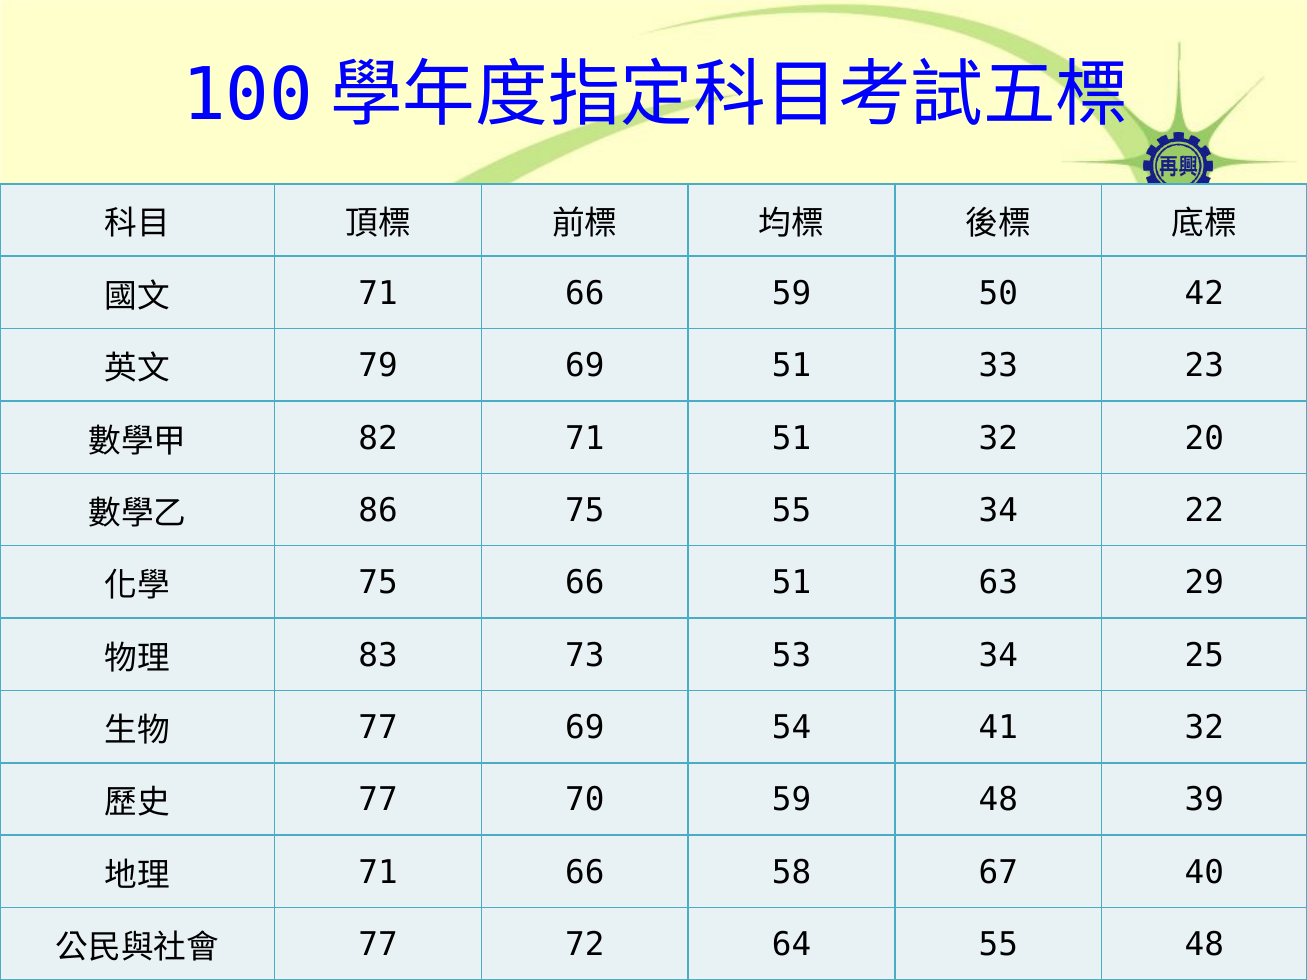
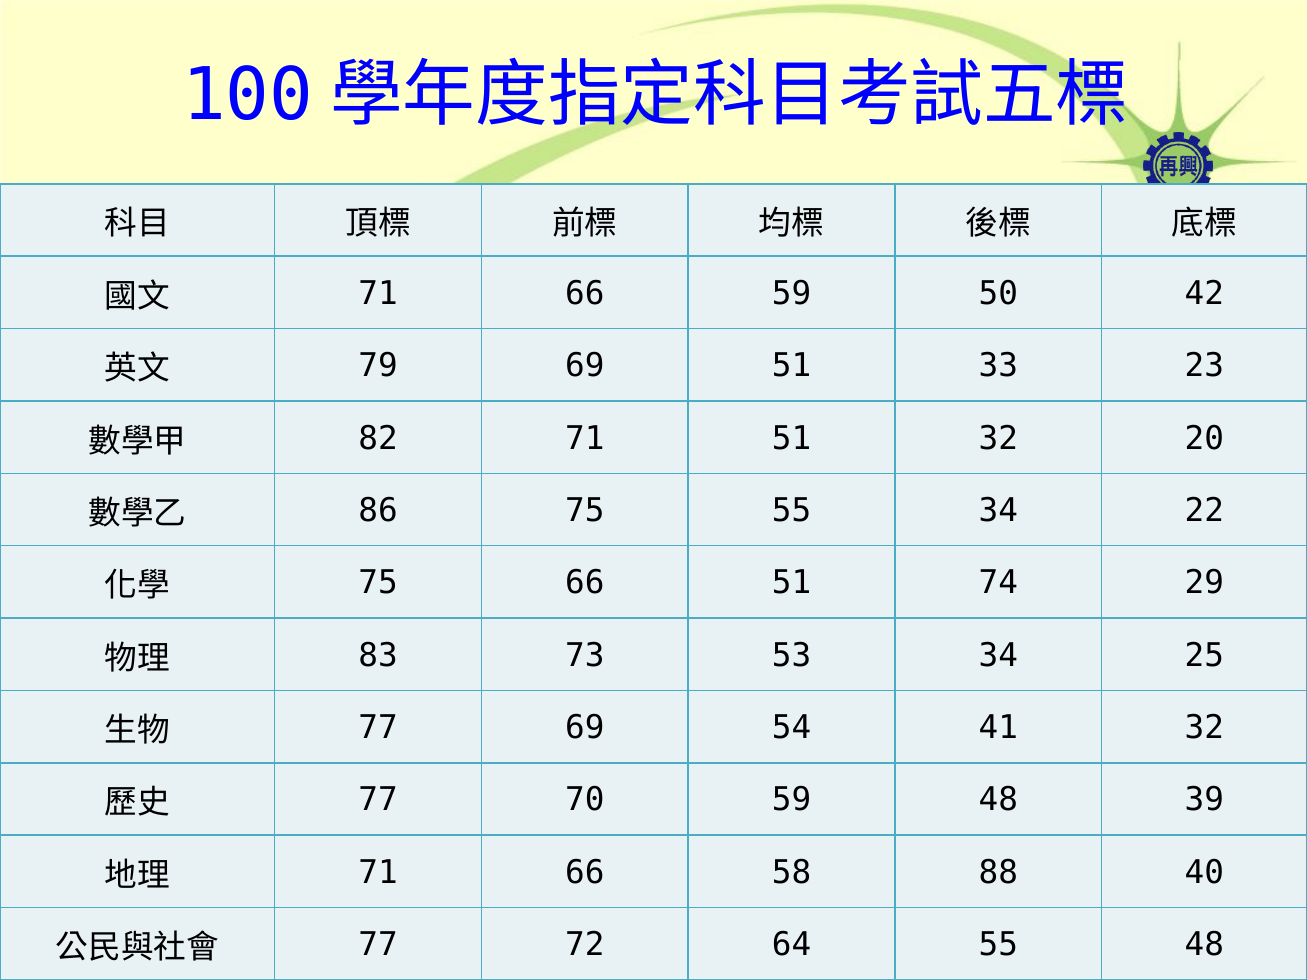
63: 63 -> 74 (998, 583)
67: 67 -> 88 (998, 873)
